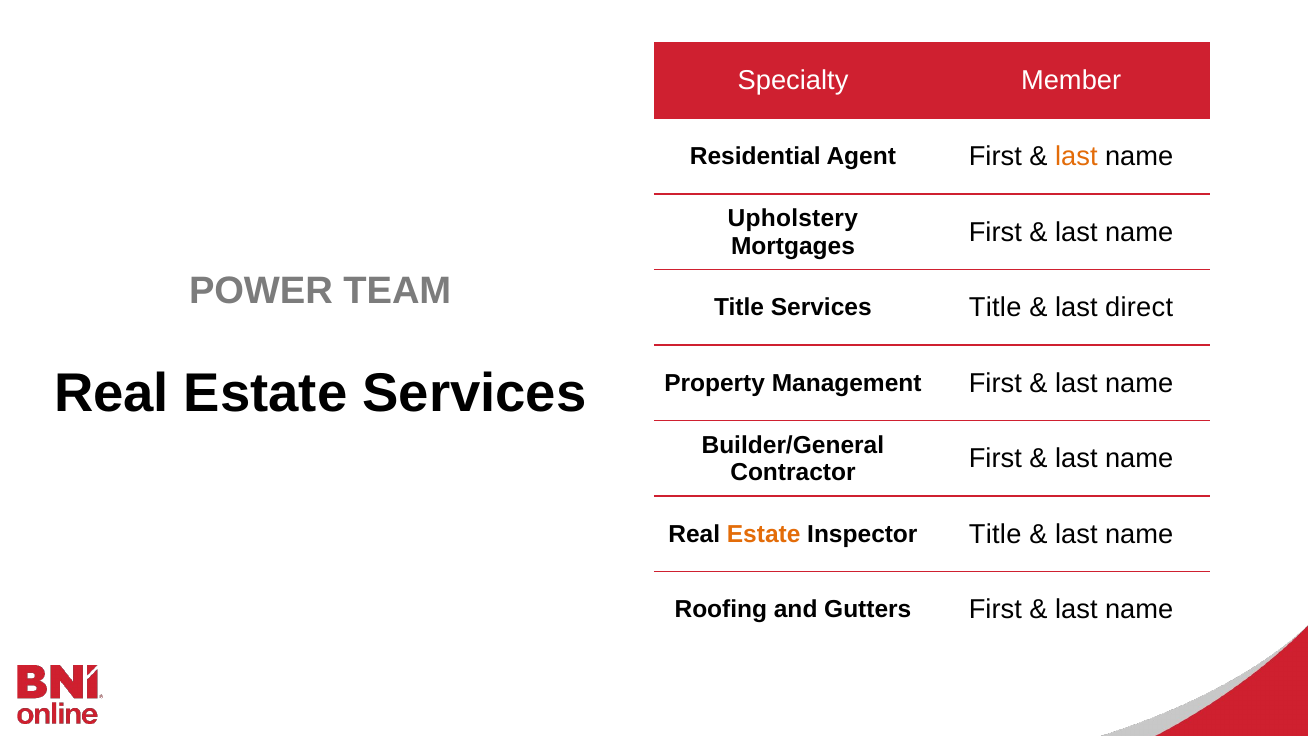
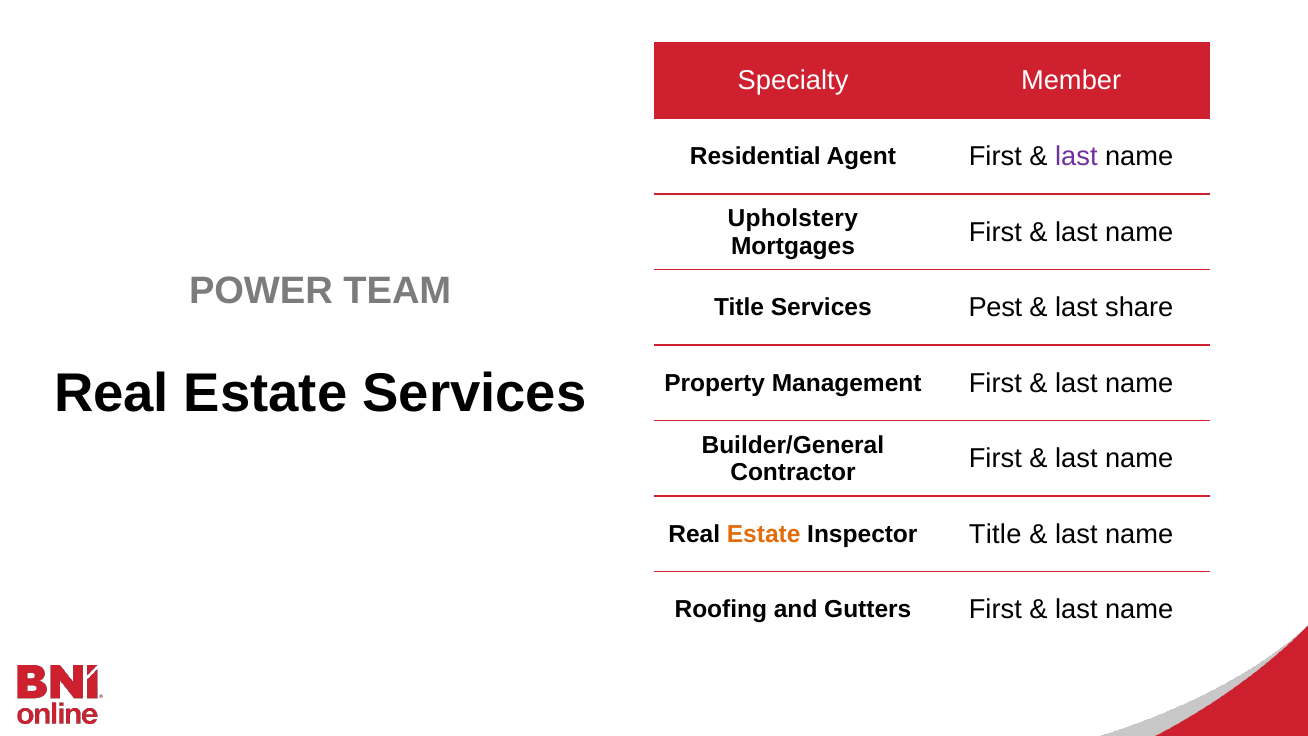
last colour: orange -> purple (1076, 157)
Services Title: Title -> Pest (995, 308)
direct: direct -> share (1139, 308)
